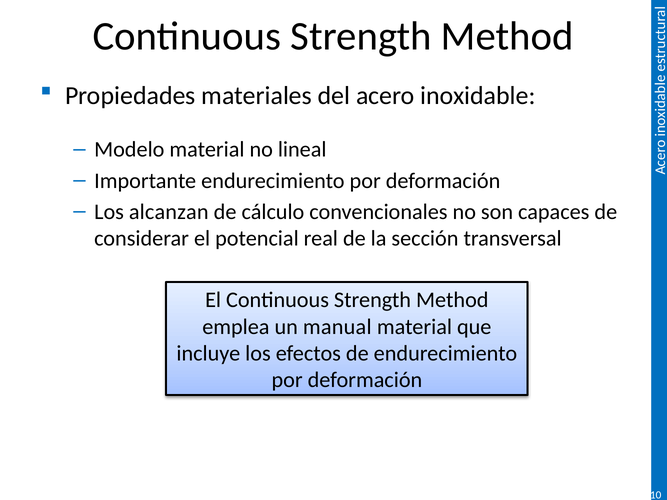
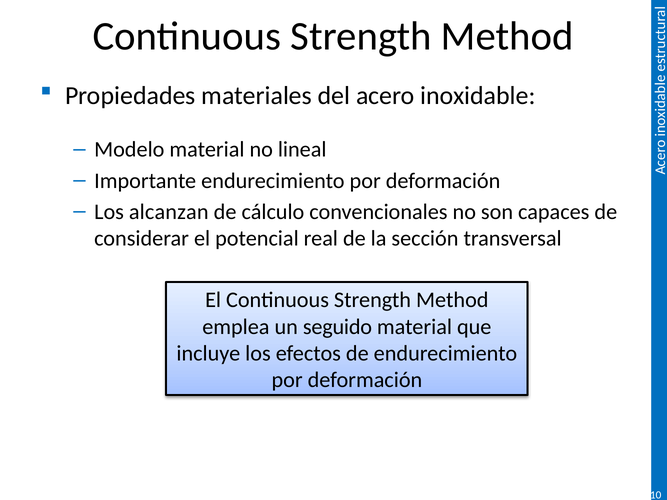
manual: manual -> seguido (337, 327)
